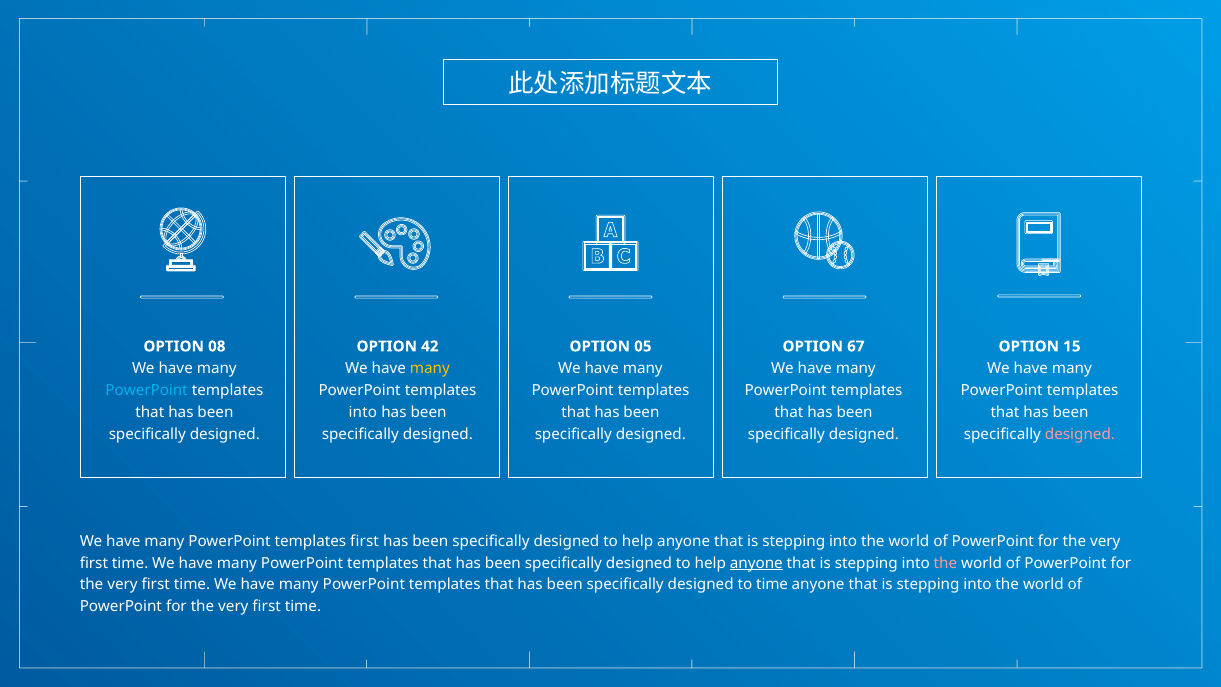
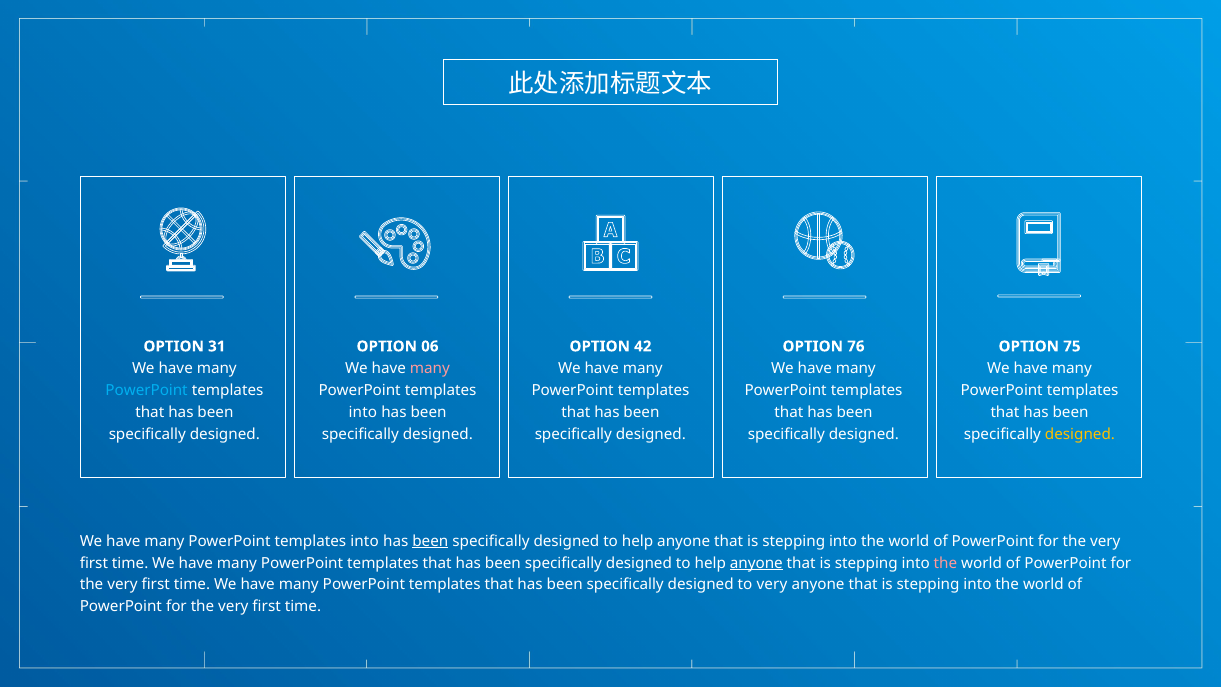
08: 08 -> 31 (217, 346)
42: 42 -> 06 (430, 346)
05: 05 -> 42 (643, 346)
67: 67 -> 76 (856, 346)
15: 15 -> 75 (1072, 346)
many colour: yellow -> pink (430, 368)
designed colour: pink -> yellow (1080, 434)
first: first -> into (365, 541)
been underline: none -> present (430, 541)
to time: time -> very (772, 585)
